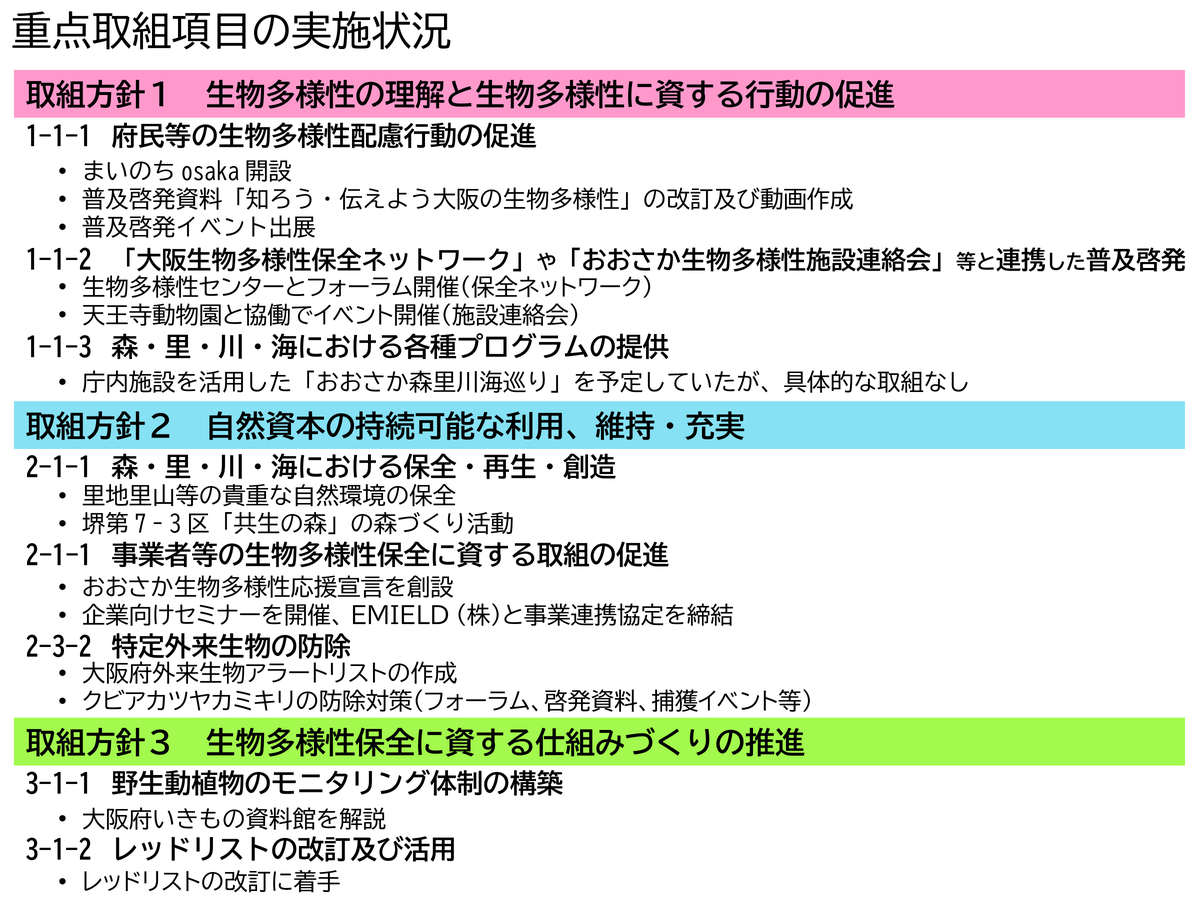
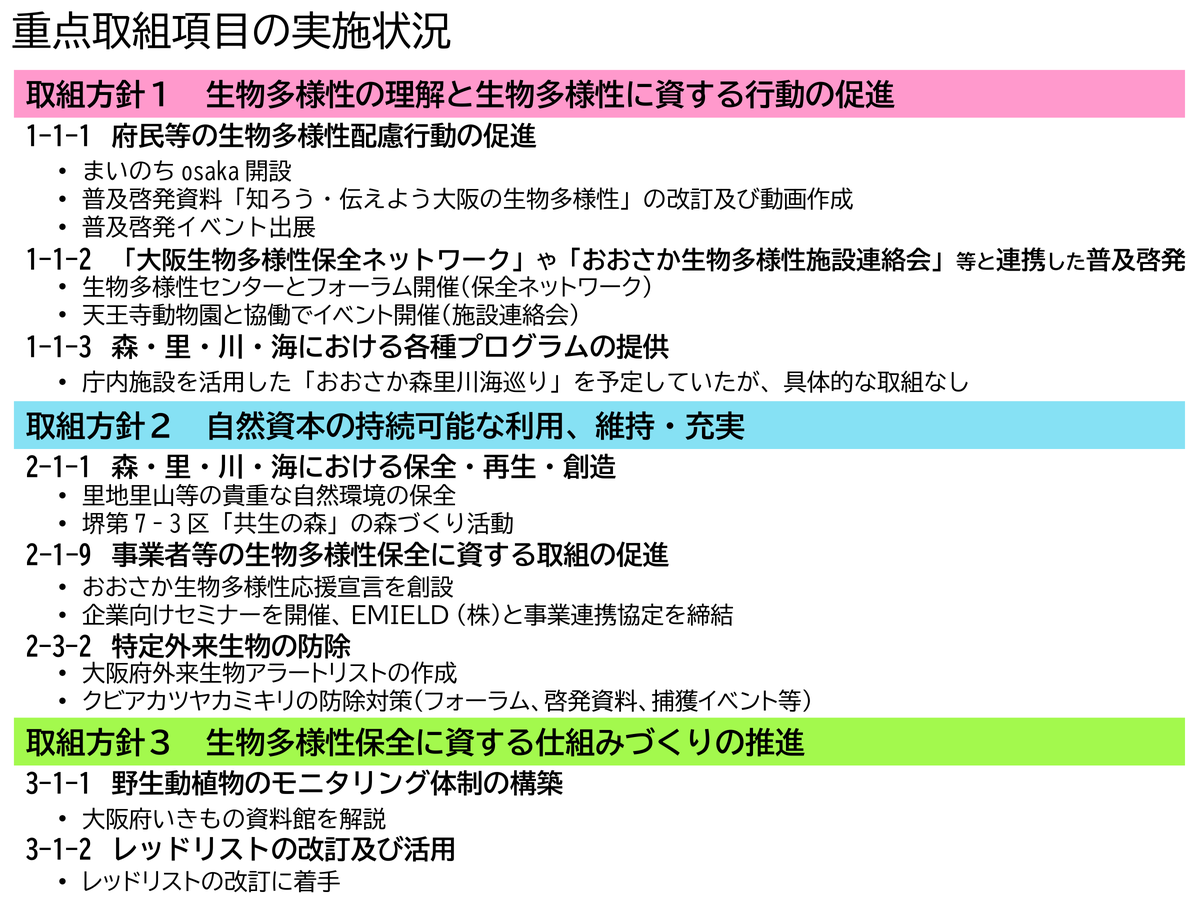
2-1-1: 2-1-1 -> 2-1-9 (59, 556)
